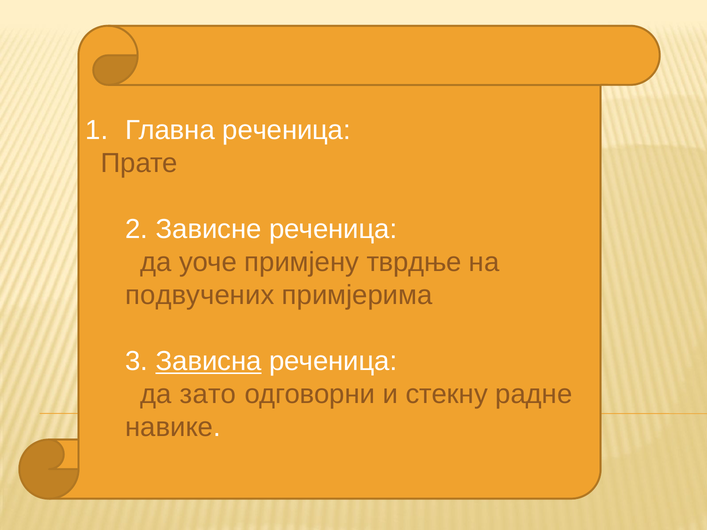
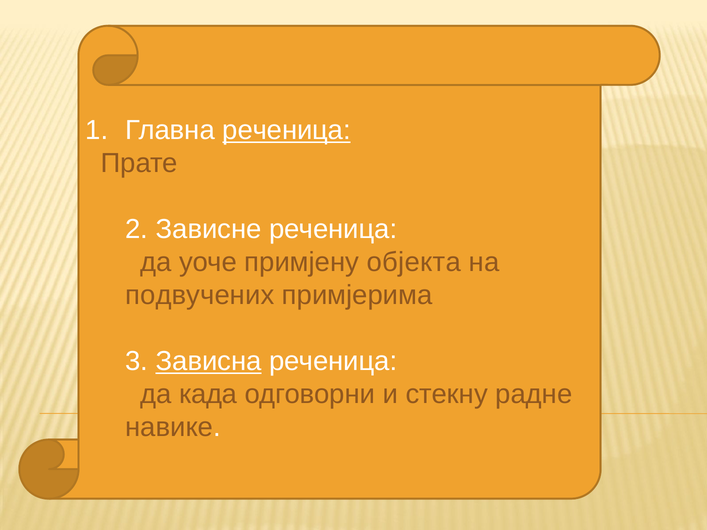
реченица underline: none -> present (287, 130)
тврдње: тврдње -> објекта (414, 263)
зато: зато -> када (208, 395)
